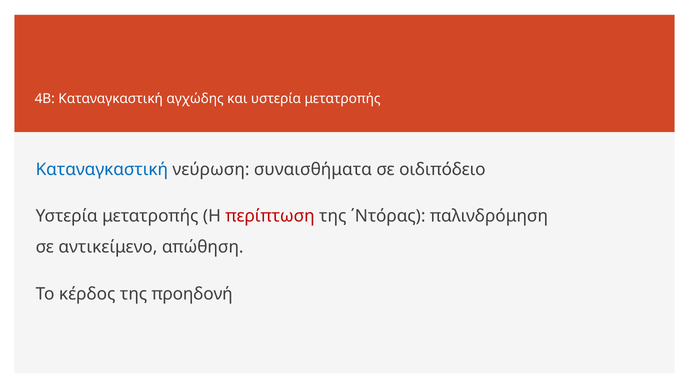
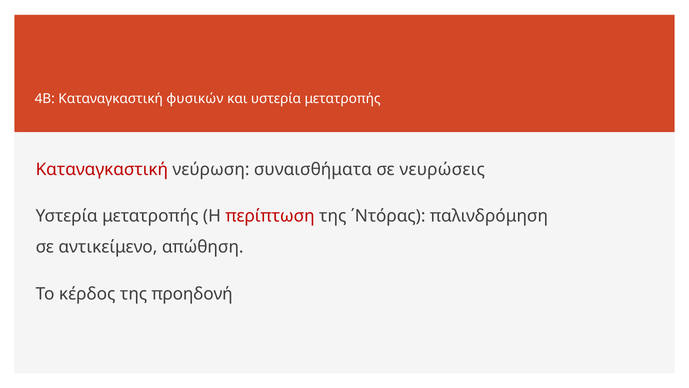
αγχώδης: αγχώδης -> φυσικών (195, 99)
Καταναγκαστική colour: blue -> red (102, 169)
οιδιπόδειο: οιδιπόδειο -> νευρώσεις (442, 169)
